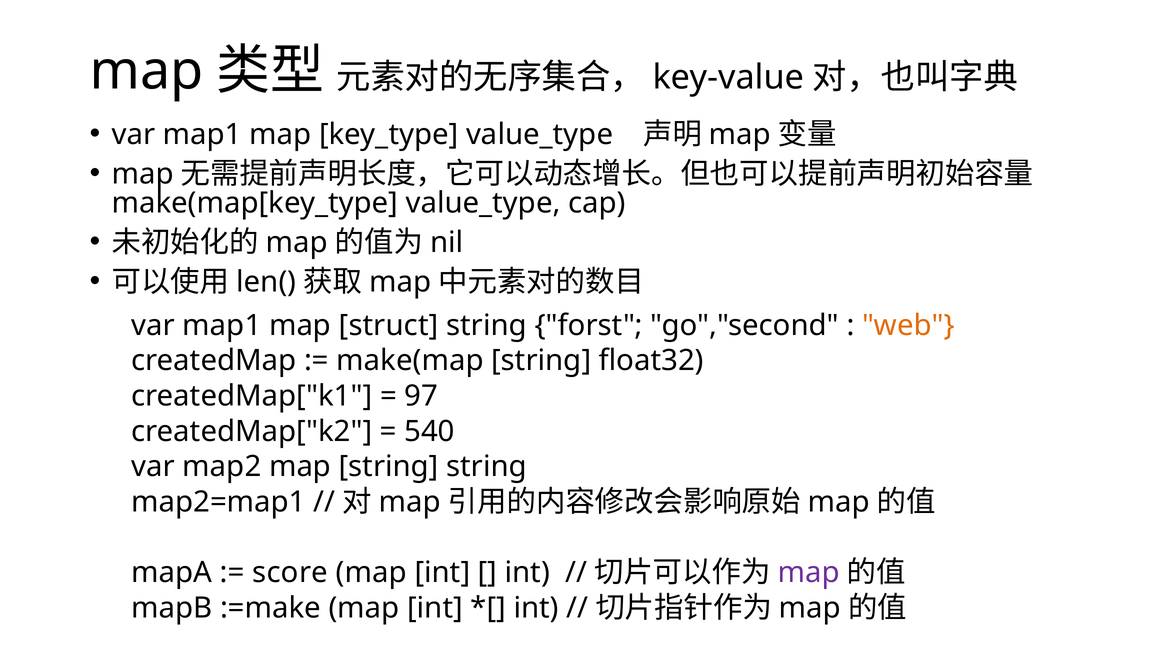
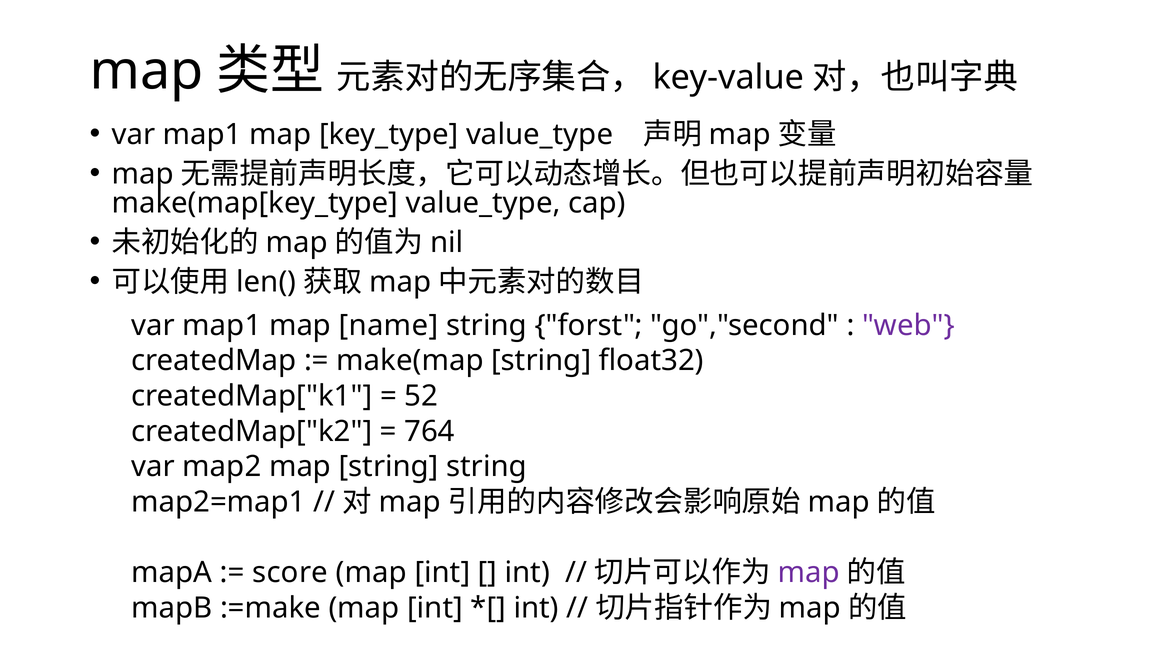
struct: struct -> name (389, 325)
web colour: orange -> purple (908, 325)
97: 97 -> 52 (421, 396)
540: 540 -> 764 (430, 431)
